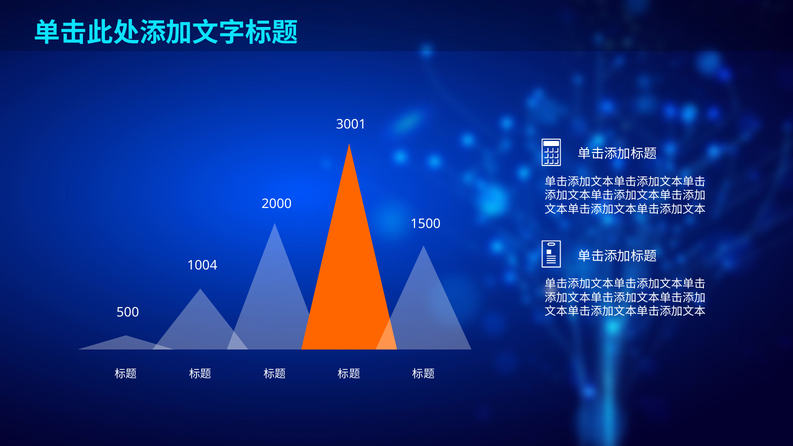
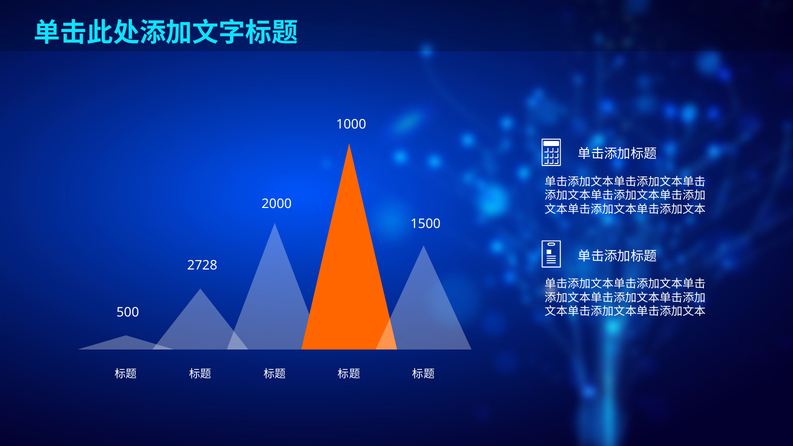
3001: 3001 -> 1000 (351, 125)
1004: 1004 -> 2728 (202, 265)
